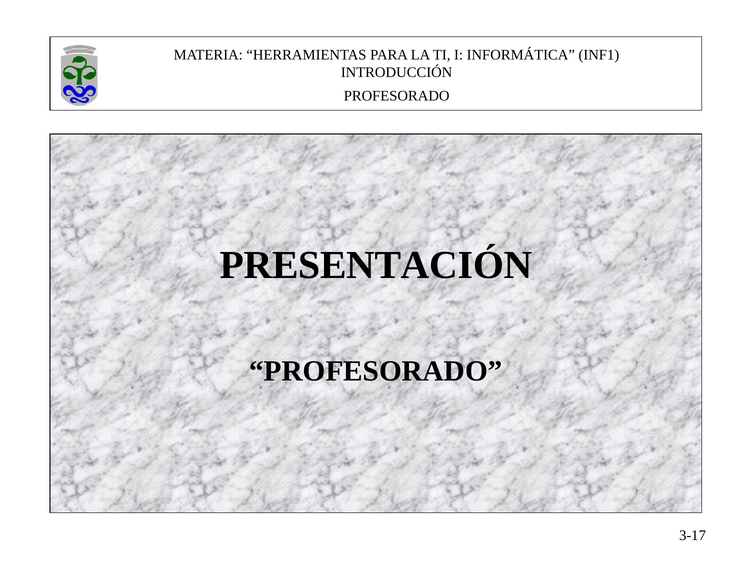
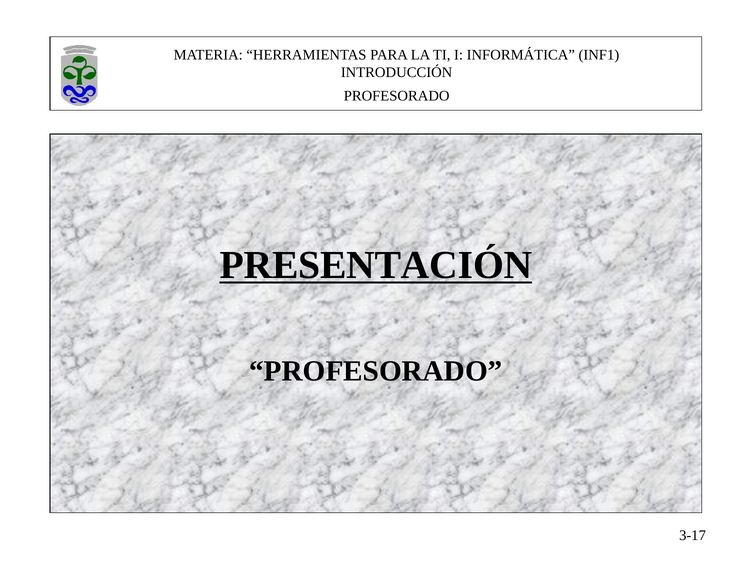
PRESENTACIÓN underline: none -> present (376, 265)
